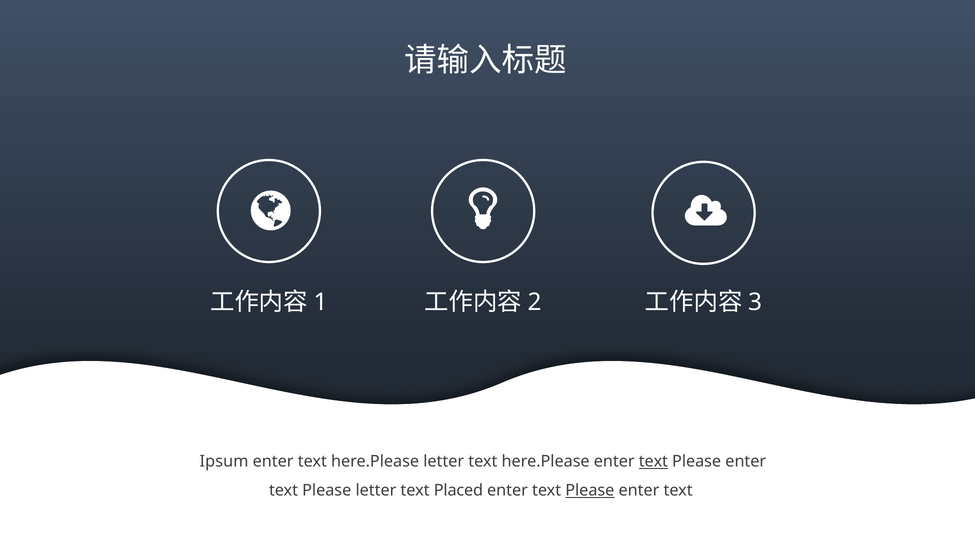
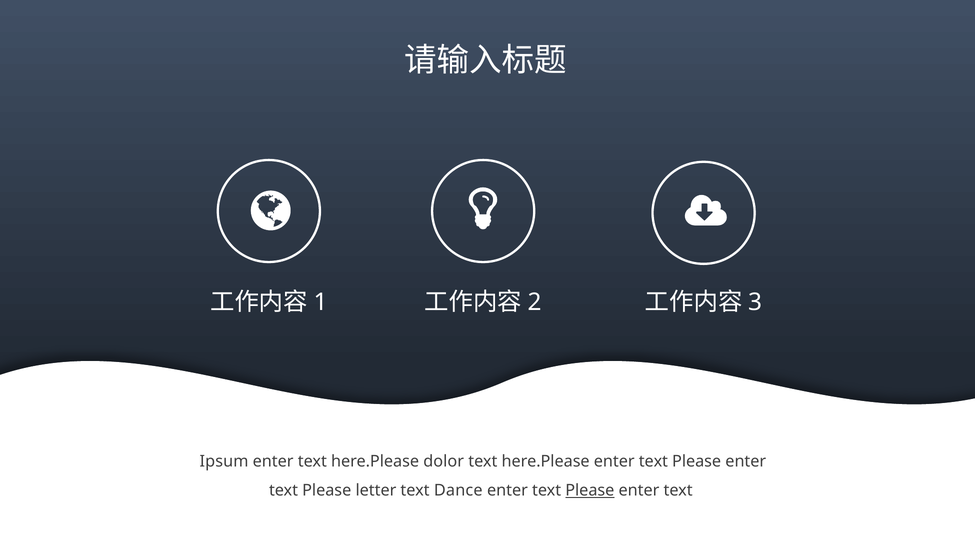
here.Please letter: letter -> dolor (444, 462)
text underline: present -> none (653, 462)
Placed: Placed -> Dance (458, 491)
